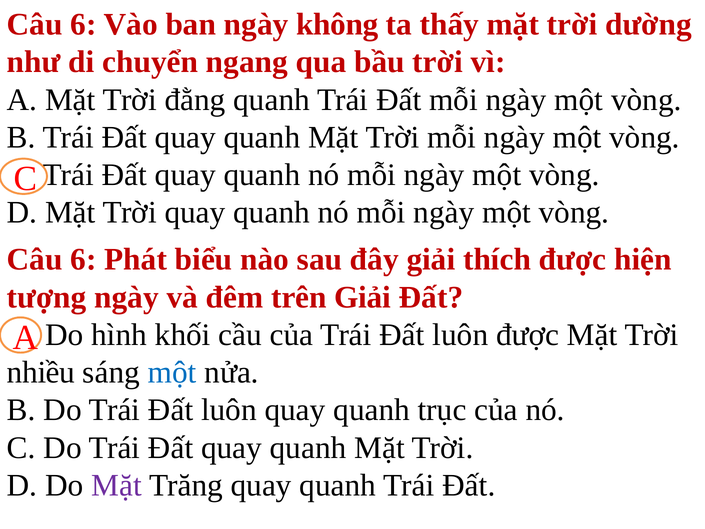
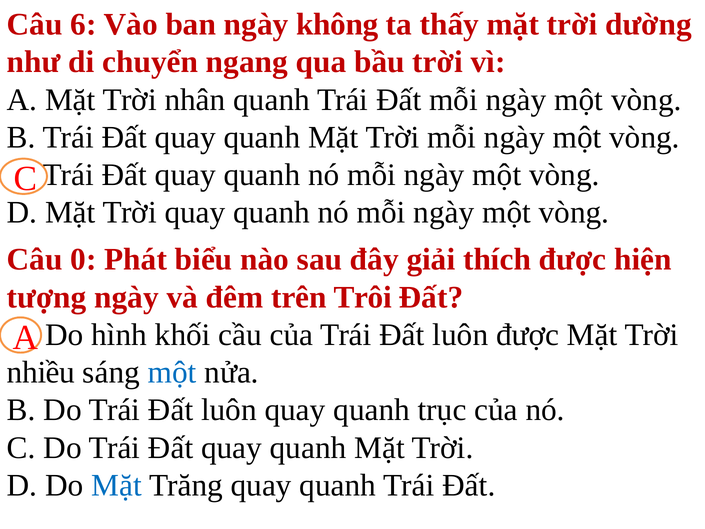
đằng: đằng -> nhân (195, 100)
6: 6 -> 0 (83, 259)
trên Giải: Giải -> Trôi (363, 297)
Mặt colour: purple -> blue (117, 485)
